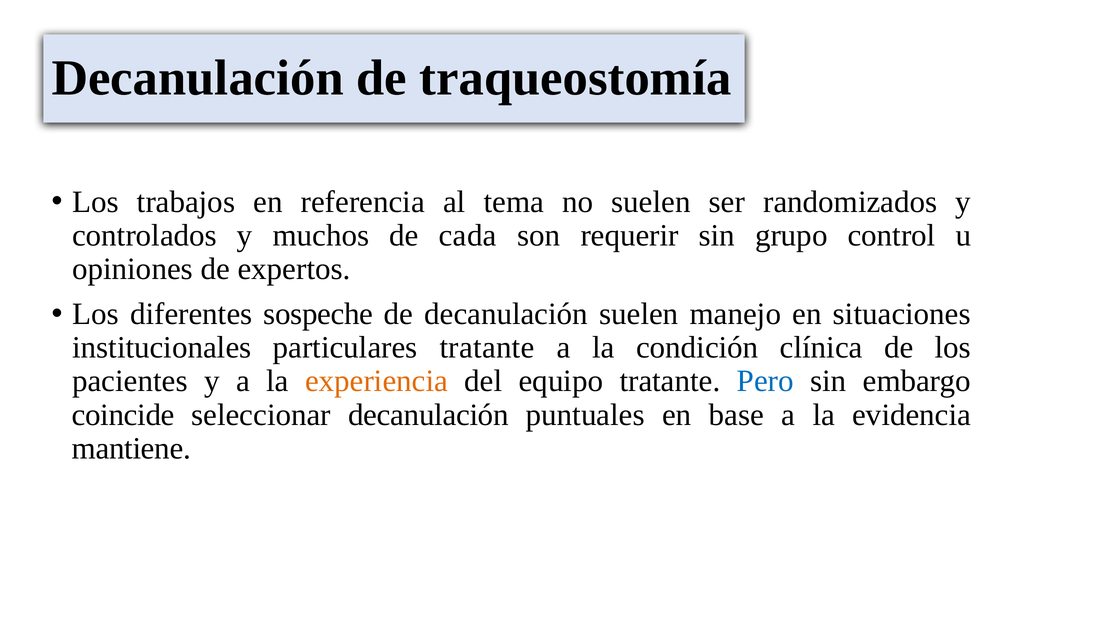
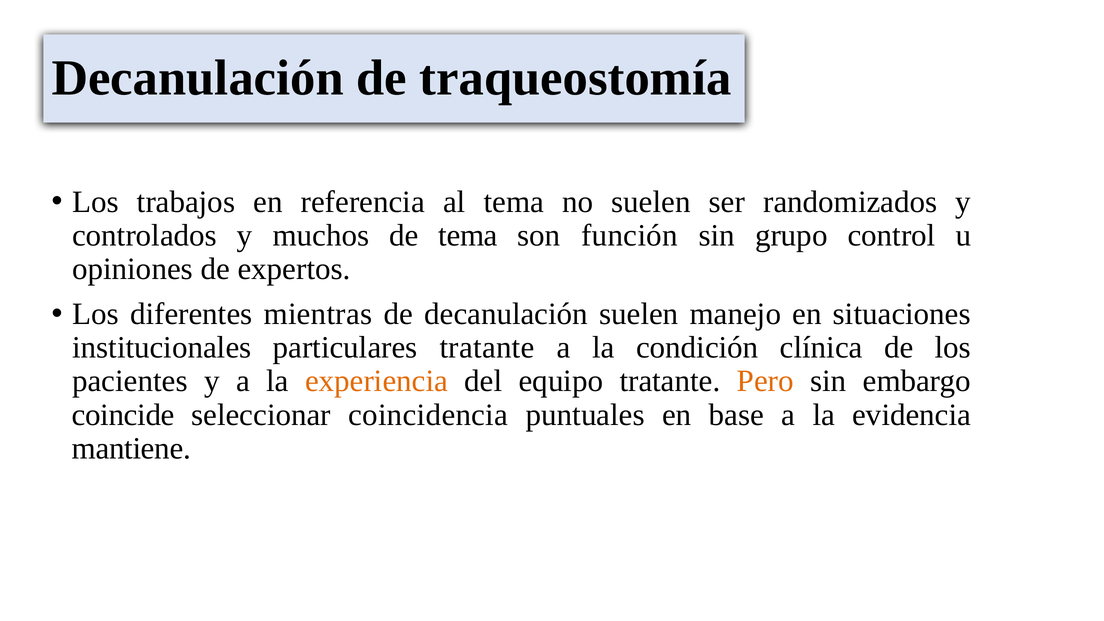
de cada: cada -> tema (468, 235)
requerir: requerir -> función (629, 235)
sospeche: sospeche -> mientras (318, 314)
Pero colour: blue -> orange (765, 381)
seleccionar decanulación: decanulación -> coincidencia (428, 415)
